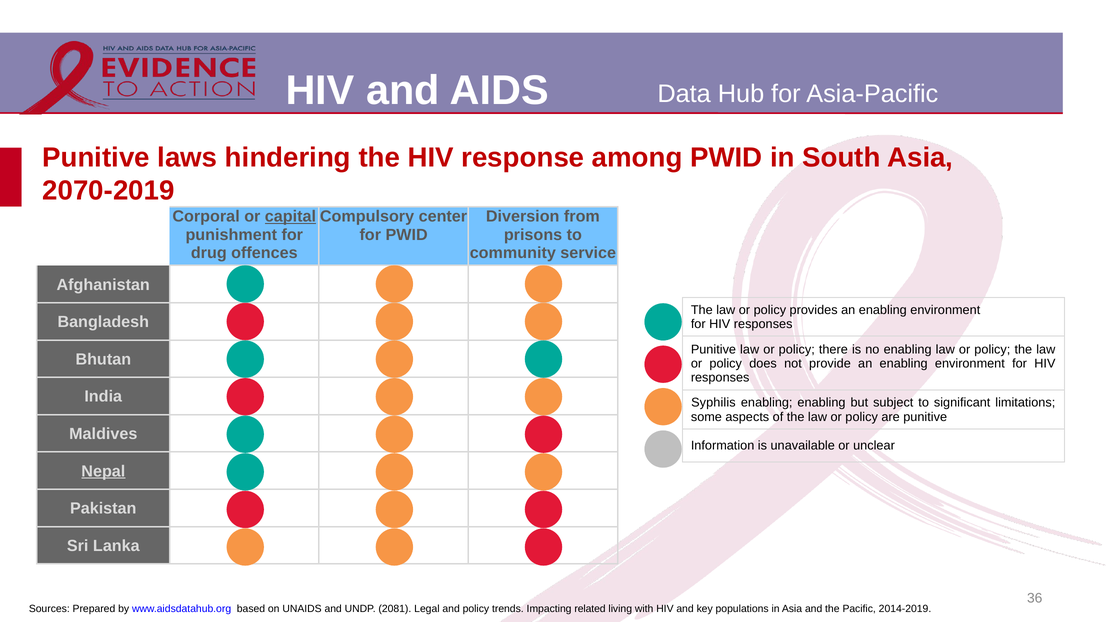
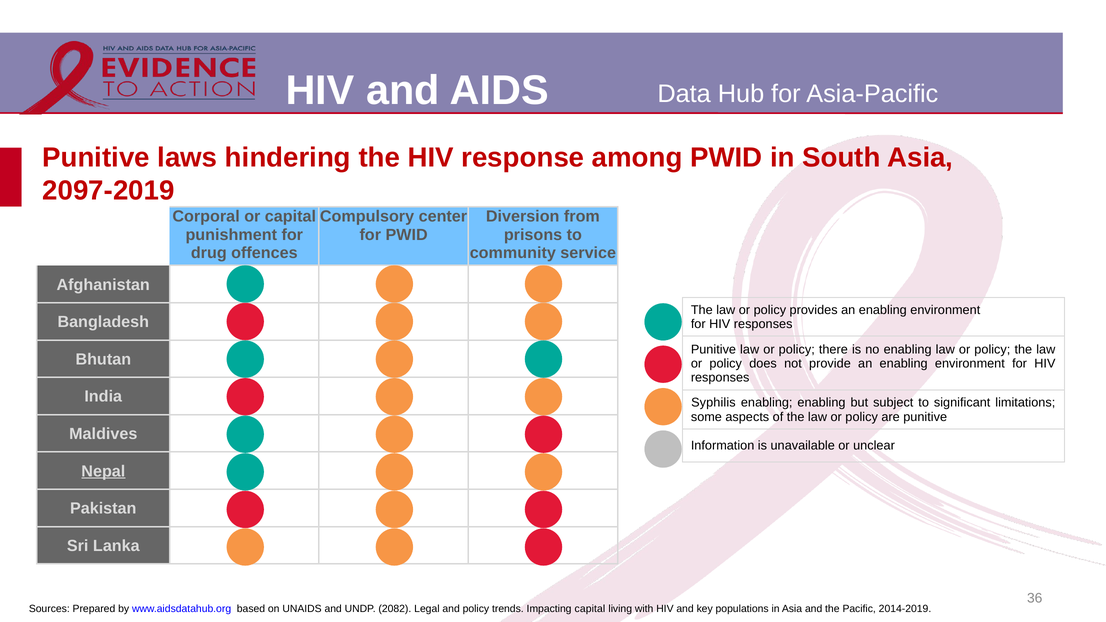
2070-2019: 2070-2019 -> 2097-2019 (108, 191)
capital underline: present -> none (290, 217)
2081: 2081 -> 2082 (395, 609)
Impacting related: related -> capital (590, 609)
